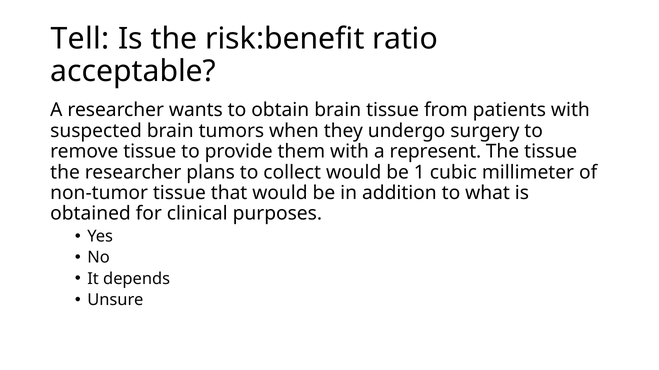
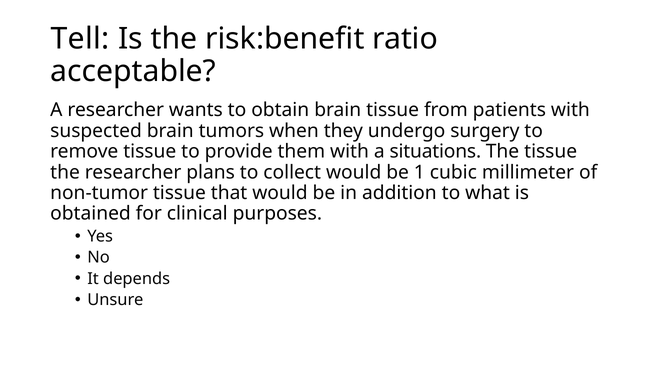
represent: represent -> situations (435, 152)
